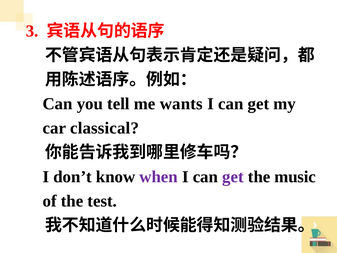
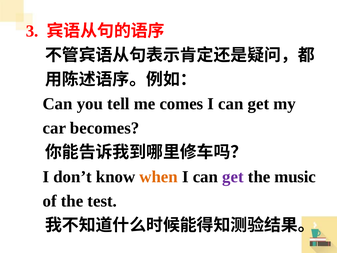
wants: wants -> comes (181, 104)
classical: classical -> becomes (105, 128)
when colour: purple -> orange (159, 177)
